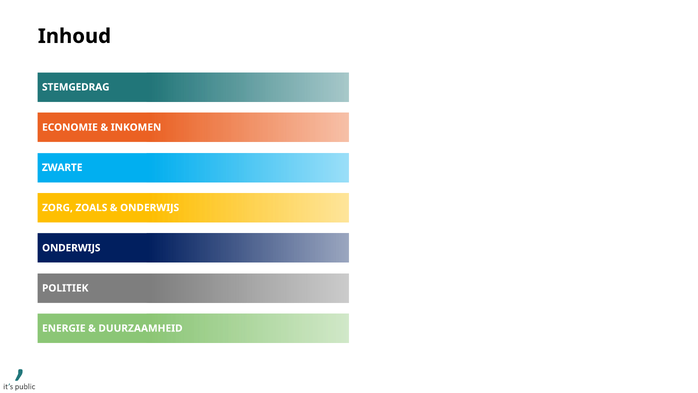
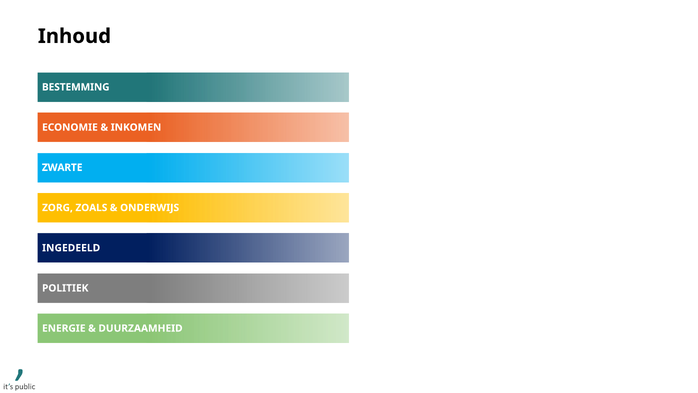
STEMGEDRAG: STEMGEDRAG -> BESTEMMING (76, 87)
ONDERWIJS: ONDERWIJS -> INGEDEELD (71, 248)
